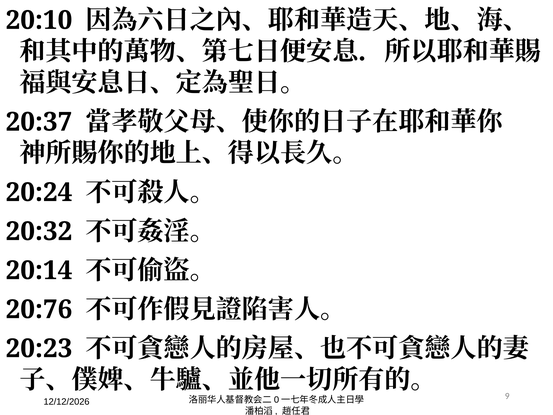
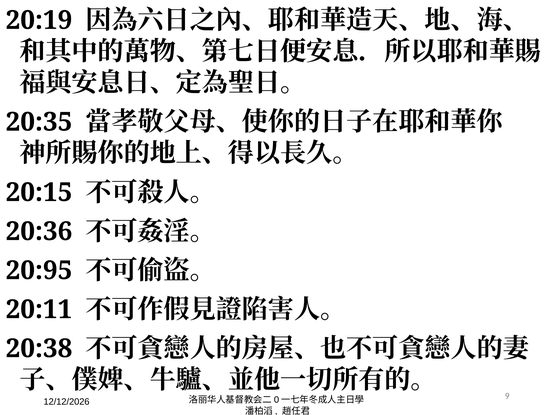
20:10: 20:10 -> 20:19 (39, 20)
20:37: 20:37 -> 20:35 (39, 122)
20:24: 20:24 -> 20:15 (39, 192)
20:32: 20:32 -> 20:36 (39, 231)
20:14: 20:14 -> 20:95 (39, 270)
20:76: 20:76 -> 20:11 (39, 309)
20:23: 20:23 -> 20:38 (39, 348)
